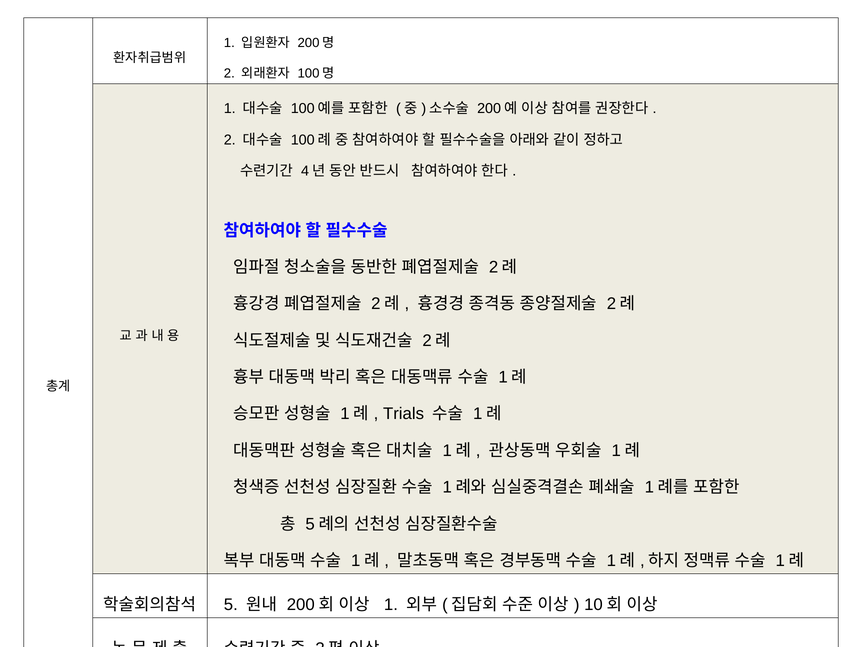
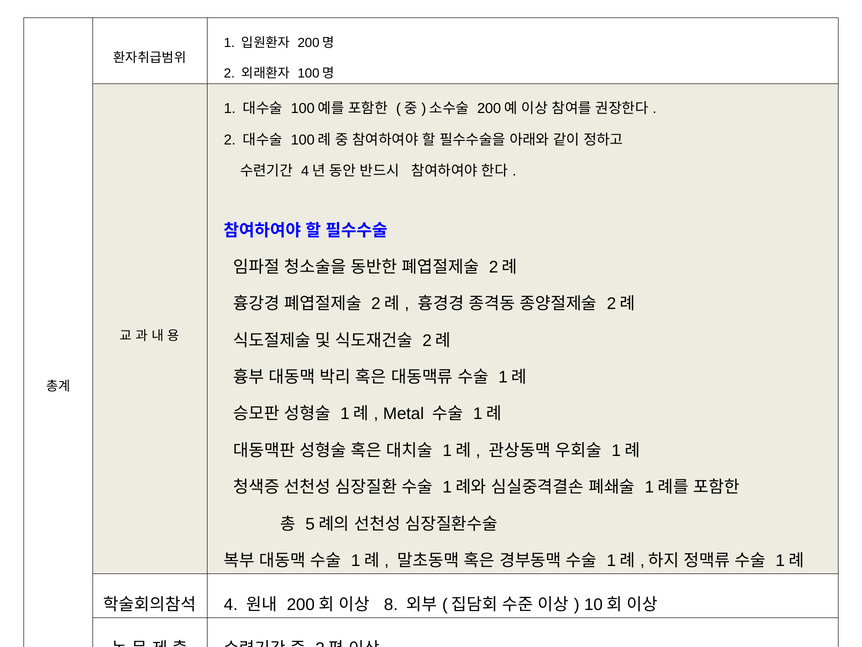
Trials: Trials -> Metal (404, 414)
5: 5 -> 4 (231, 604)
1: 1 -> 8 (391, 604)
